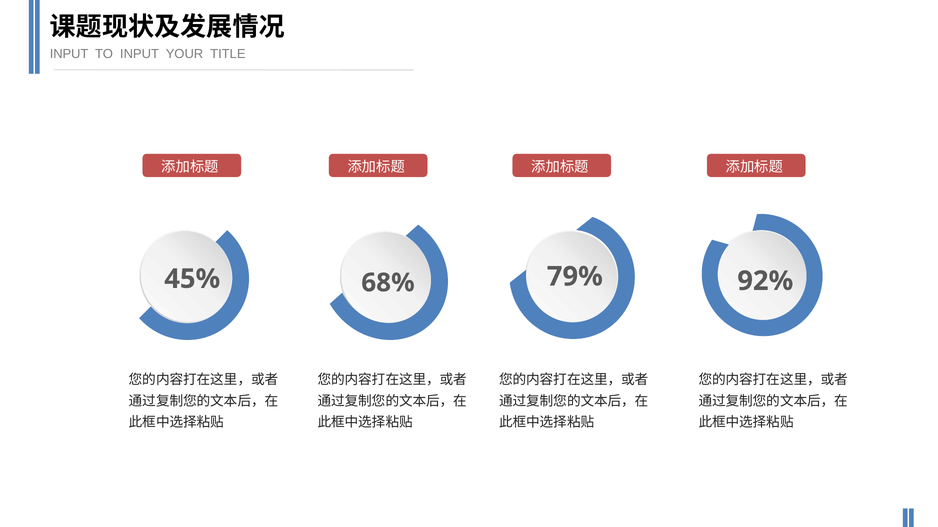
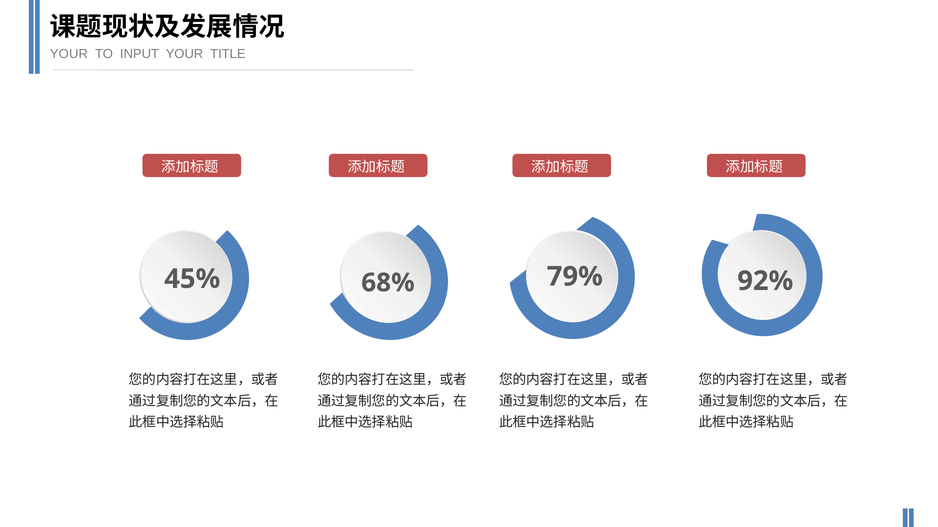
INPUT: INPUT -> YOUR (69, 54)
